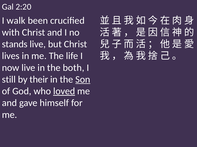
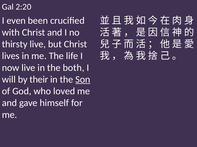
walk: walk -> even (16, 21)
stands: stands -> thirsty (15, 44)
still: still -> will (9, 80)
loved underline: present -> none (64, 92)
